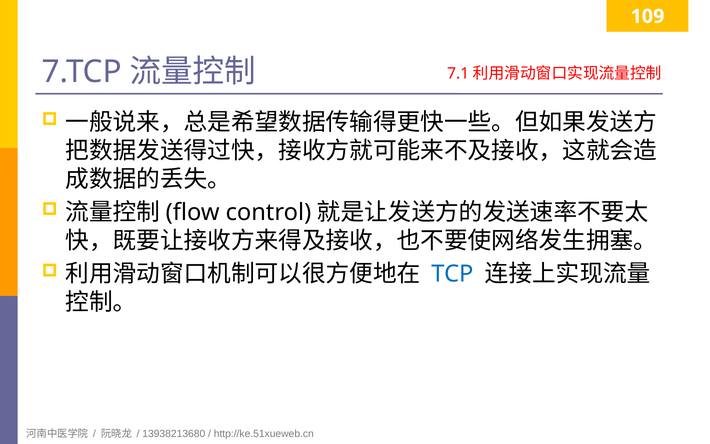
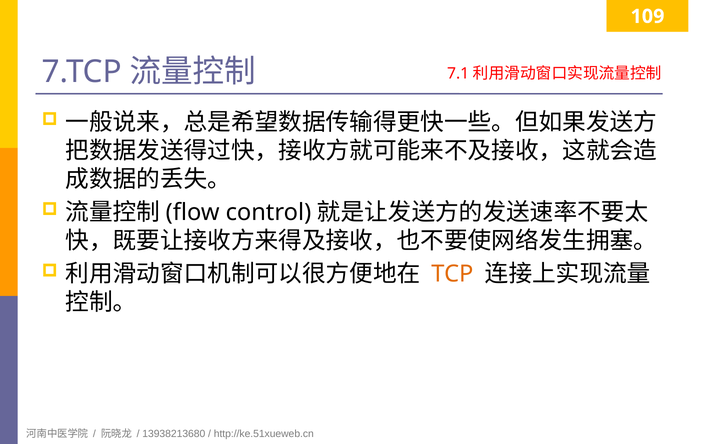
TCP colour: blue -> orange (452, 274)
